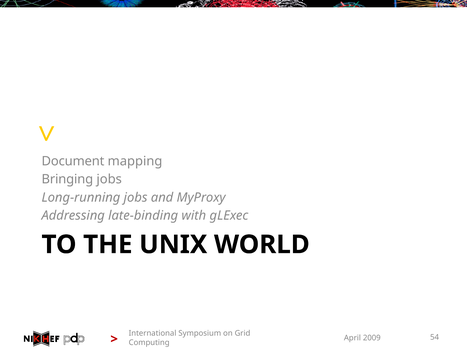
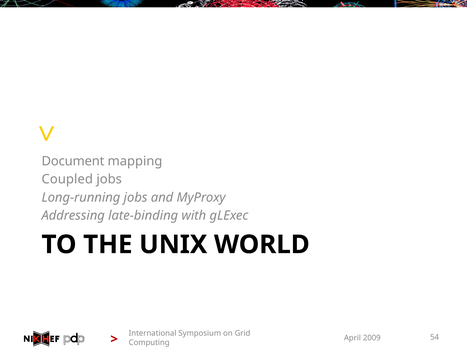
Bringing: Bringing -> Coupled (67, 180)
